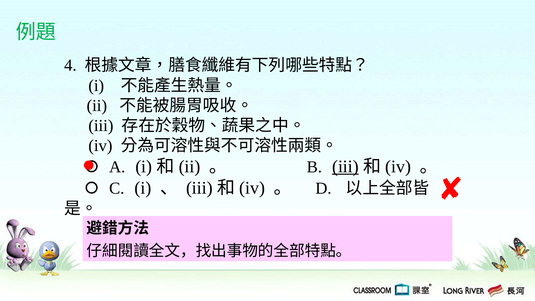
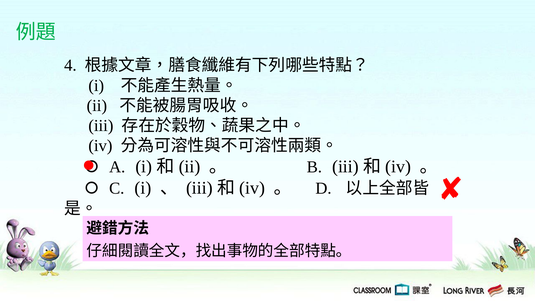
iii underline: present -> none (345, 166)
